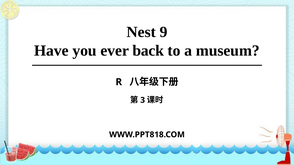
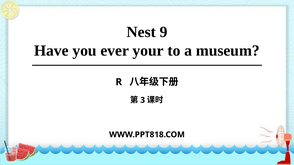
back: back -> your (148, 51)
